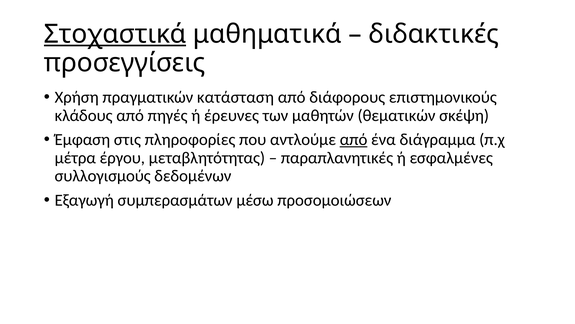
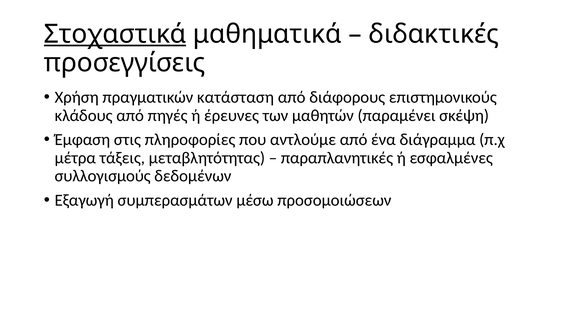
θεματικών: θεματικών -> παραμένει (397, 115)
από underline: present -> none (354, 139)
έργου: έργου -> τάξεις (122, 158)
